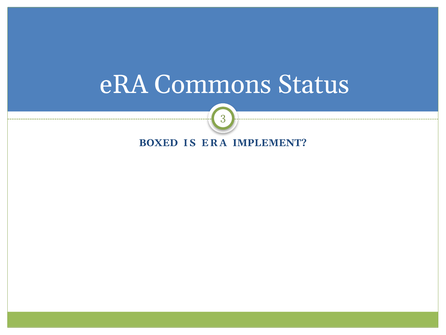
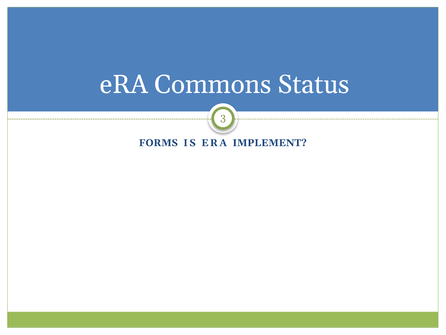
BOXED: BOXED -> FORMS (158, 143)
